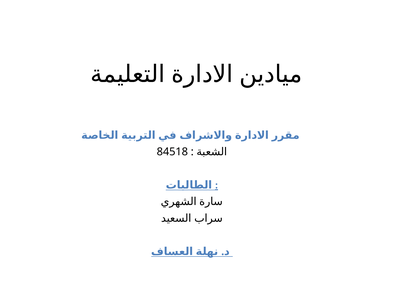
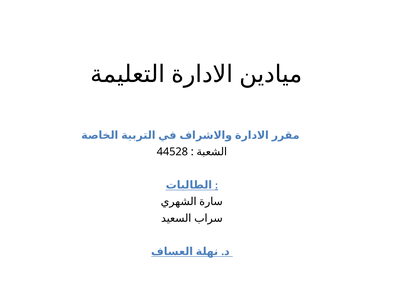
84518: 84518 -> 44528 (172, 152)
